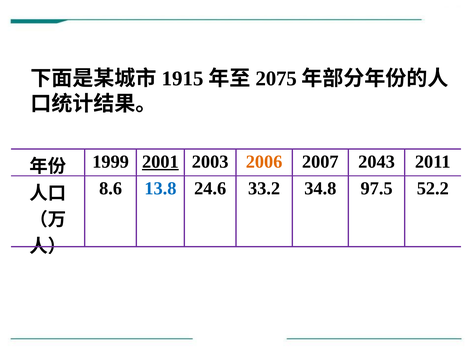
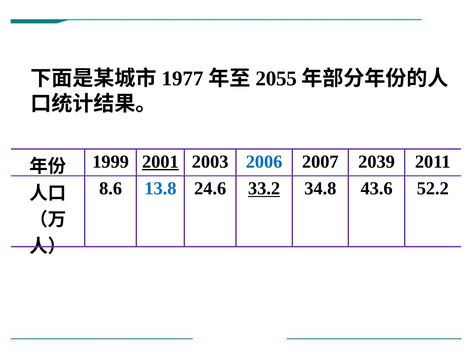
1915: 1915 -> 1977 (182, 79)
2075: 2075 -> 2055 (276, 79)
2006 colour: orange -> blue (264, 162)
2043: 2043 -> 2039 (377, 162)
33.2 underline: none -> present (264, 189)
97.5: 97.5 -> 43.6 (377, 189)
